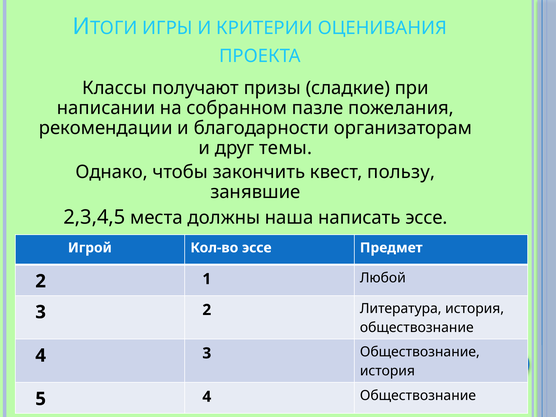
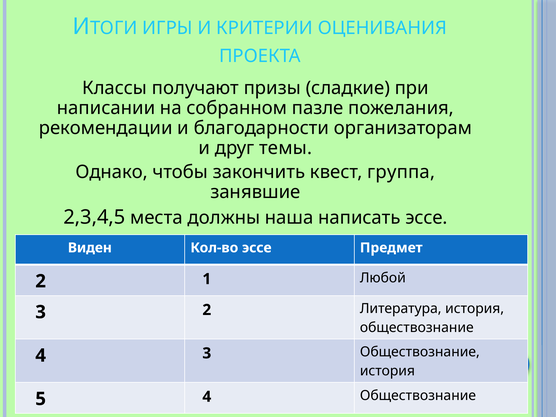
пользу: пользу -> группа (401, 172)
Игрой: Игрой -> Виден (90, 248)
